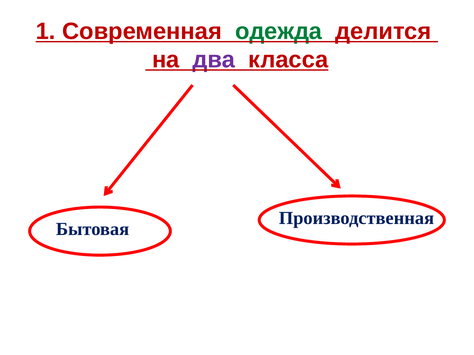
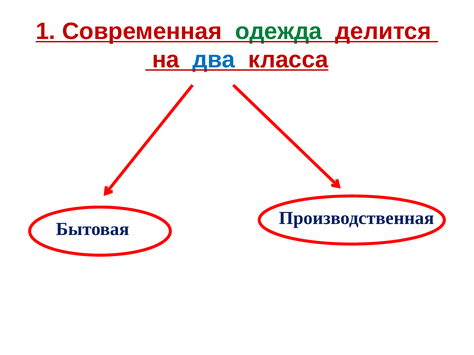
два colour: purple -> blue (214, 60)
